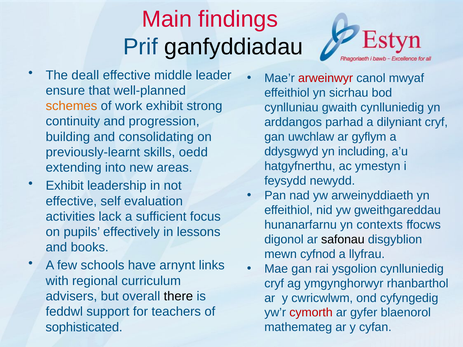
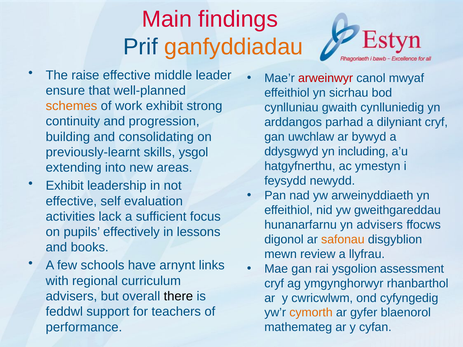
ganfyddiadau colour: black -> orange (234, 47)
deall: deall -> raise (85, 75)
gyflym: gyflym -> bywyd (369, 137)
oedd: oedd -> ysgol (193, 152)
yn contexts: contexts -> advisers (380, 225)
safonau colour: black -> orange (343, 240)
cyfnod: cyfnod -> review (318, 254)
ysgolion cynlluniedig: cynlluniedig -> assessment (412, 269)
cymorth colour: red -> orange (311, 313)
sophisticated: sophisticated -> performance (84, 327)
